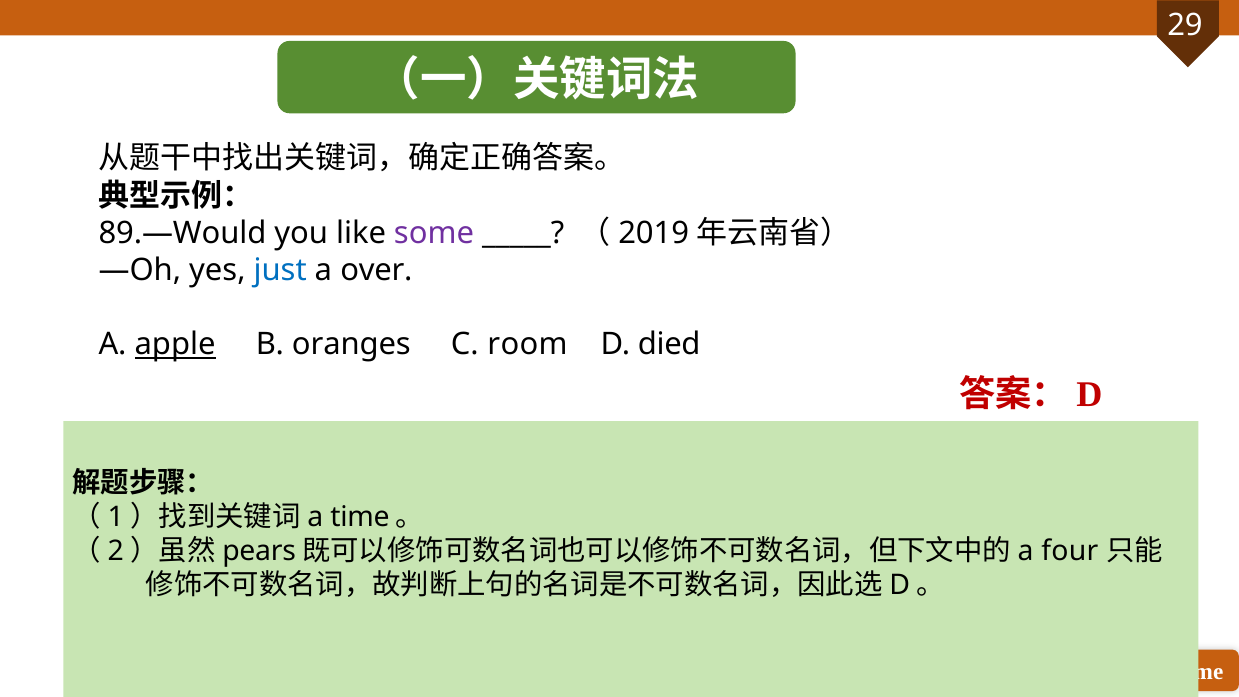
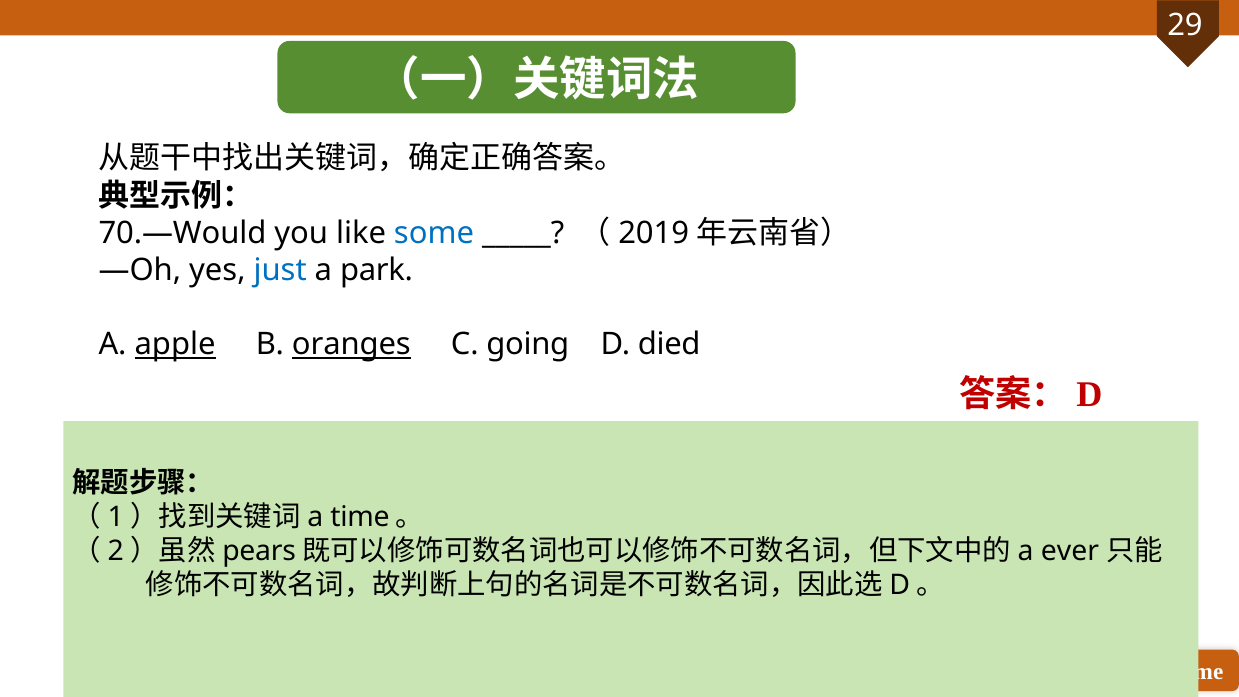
89.—Would: 89.—Would -> 70.—Would (182, 233)
some colour: purple -> blue (434, 233)
over: over -> park (376, 270)
oranges underline: none -> present (351, 345)
room: room -> going (528, 345)
four: four -> ever (1070, 551)
